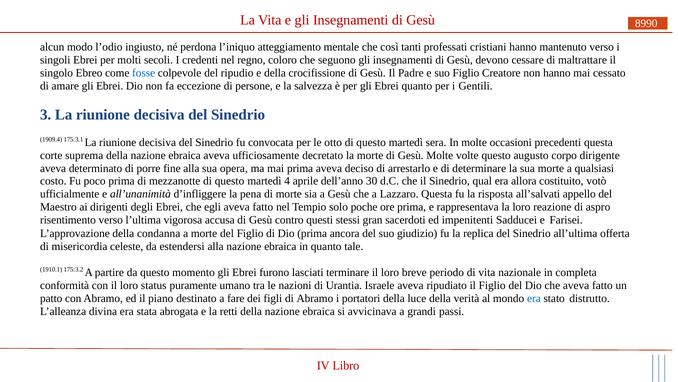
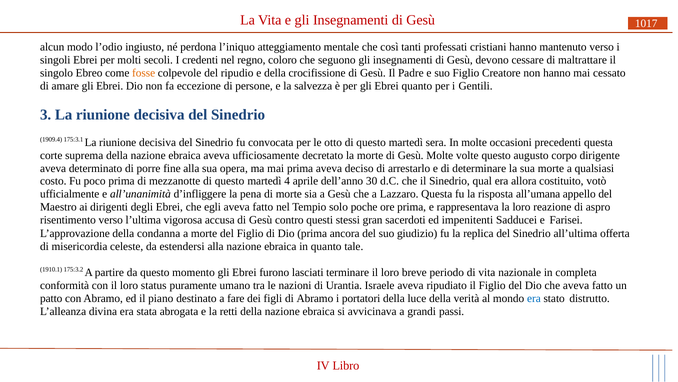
8990: 8990 -> 1017 (646, 23)
fosse colour: blue -> orange (144, 73)
all’salvati: all’salvati -> all’umana (538, 194)
